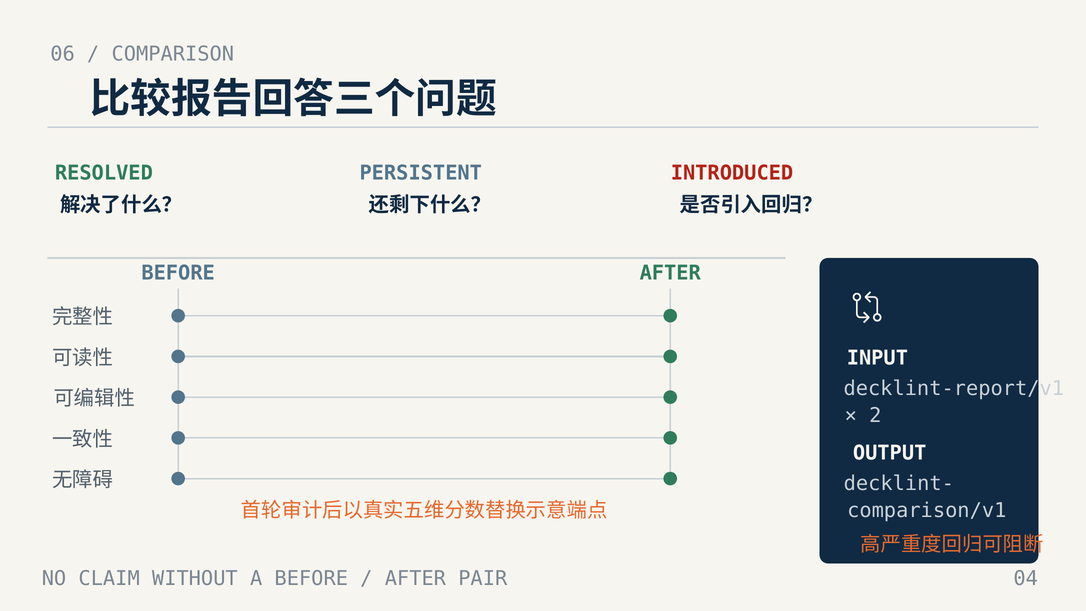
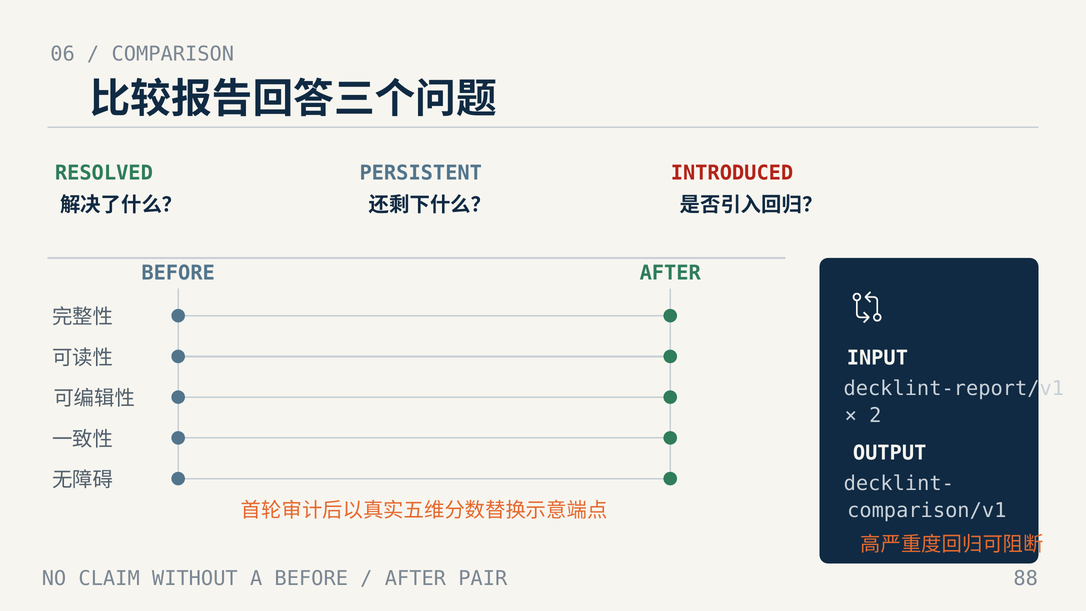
04: 04 -> 88 (1026, 578)
